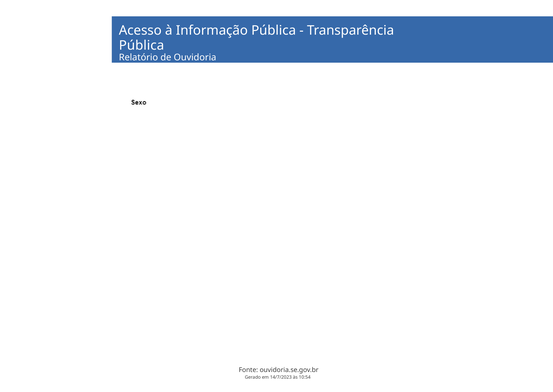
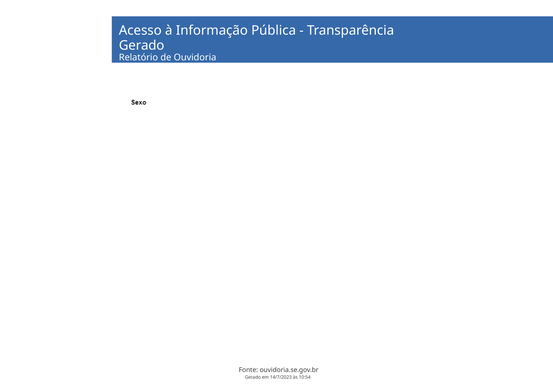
Pública: Pública -> Gerado (142, 45)
